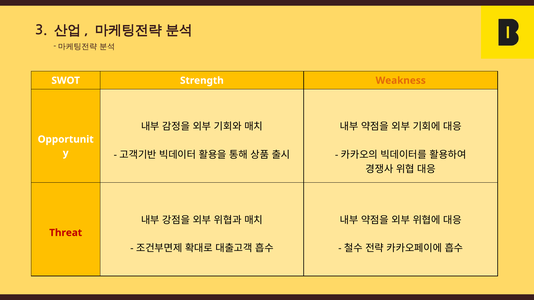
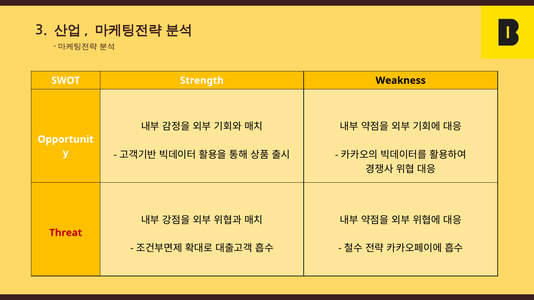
Weakness colour: orange -> black (401, 81)
